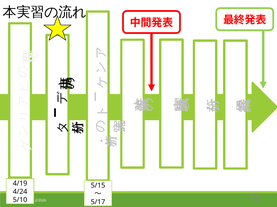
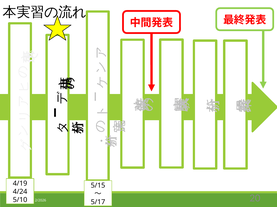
71: 71 -> 20 (255, 199)
